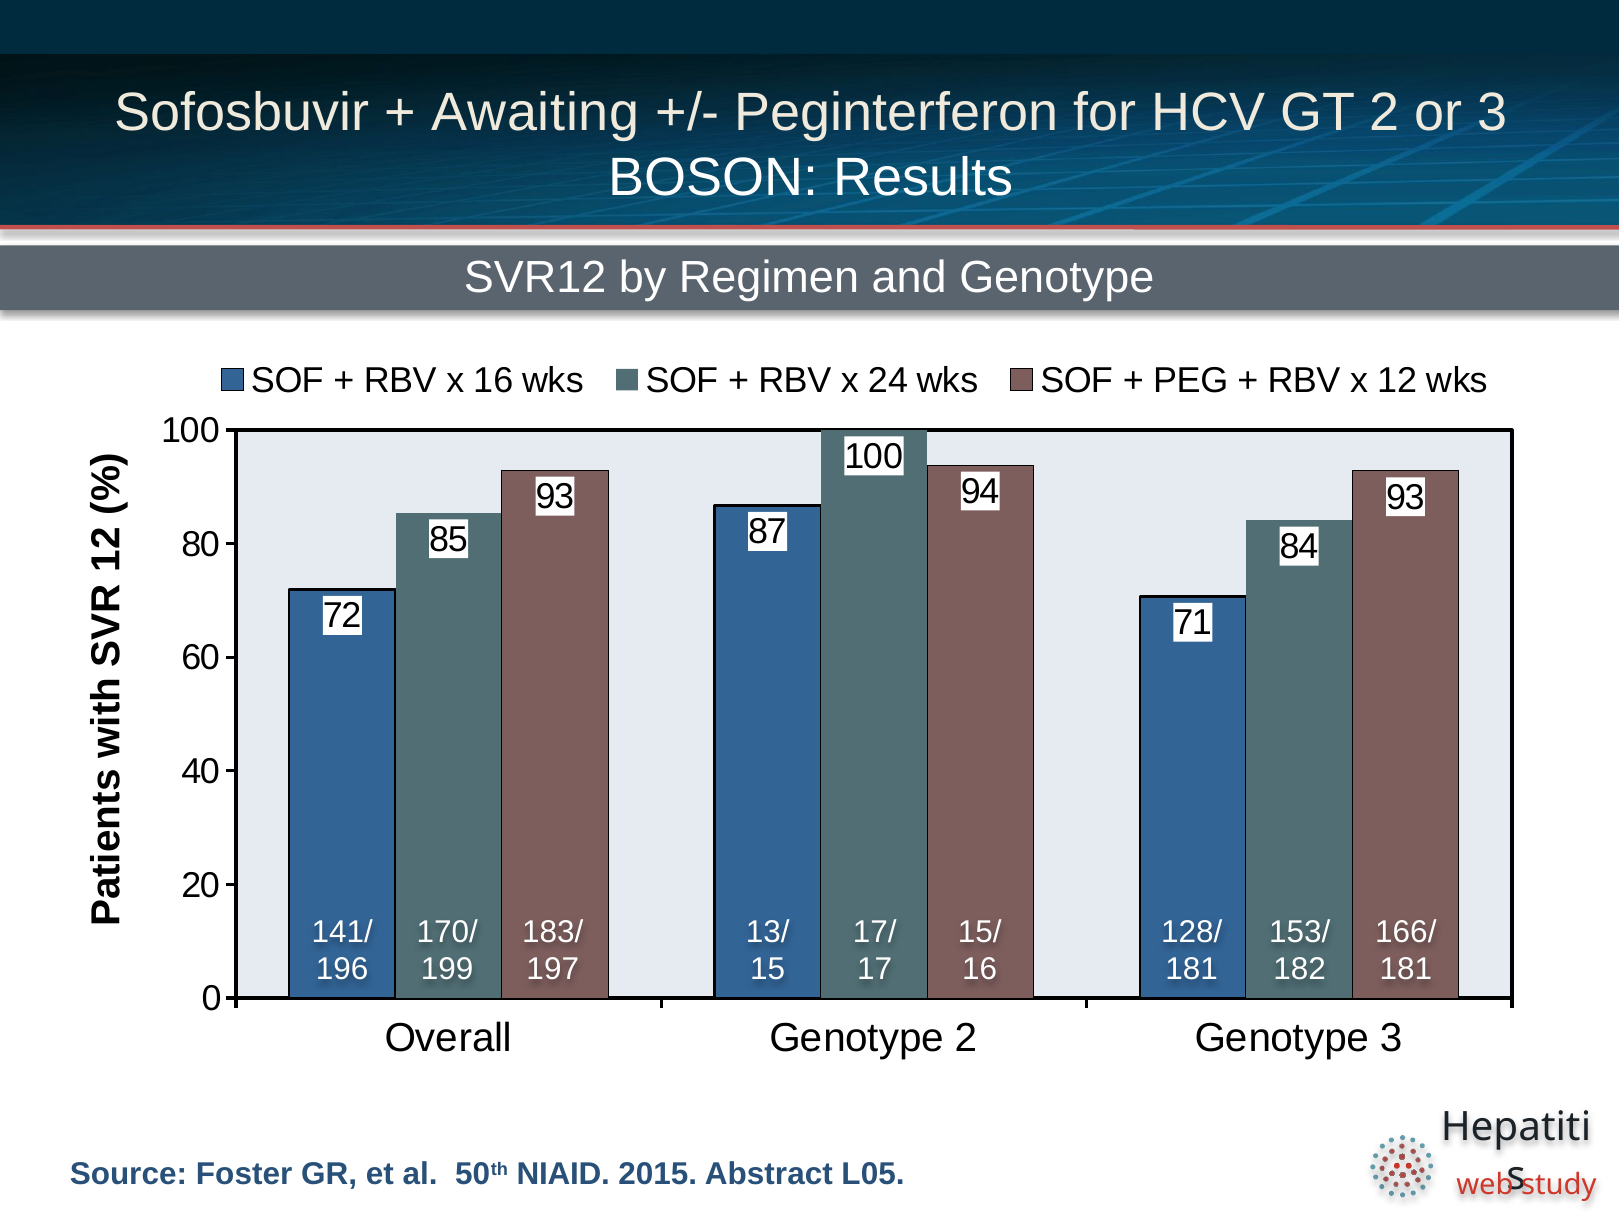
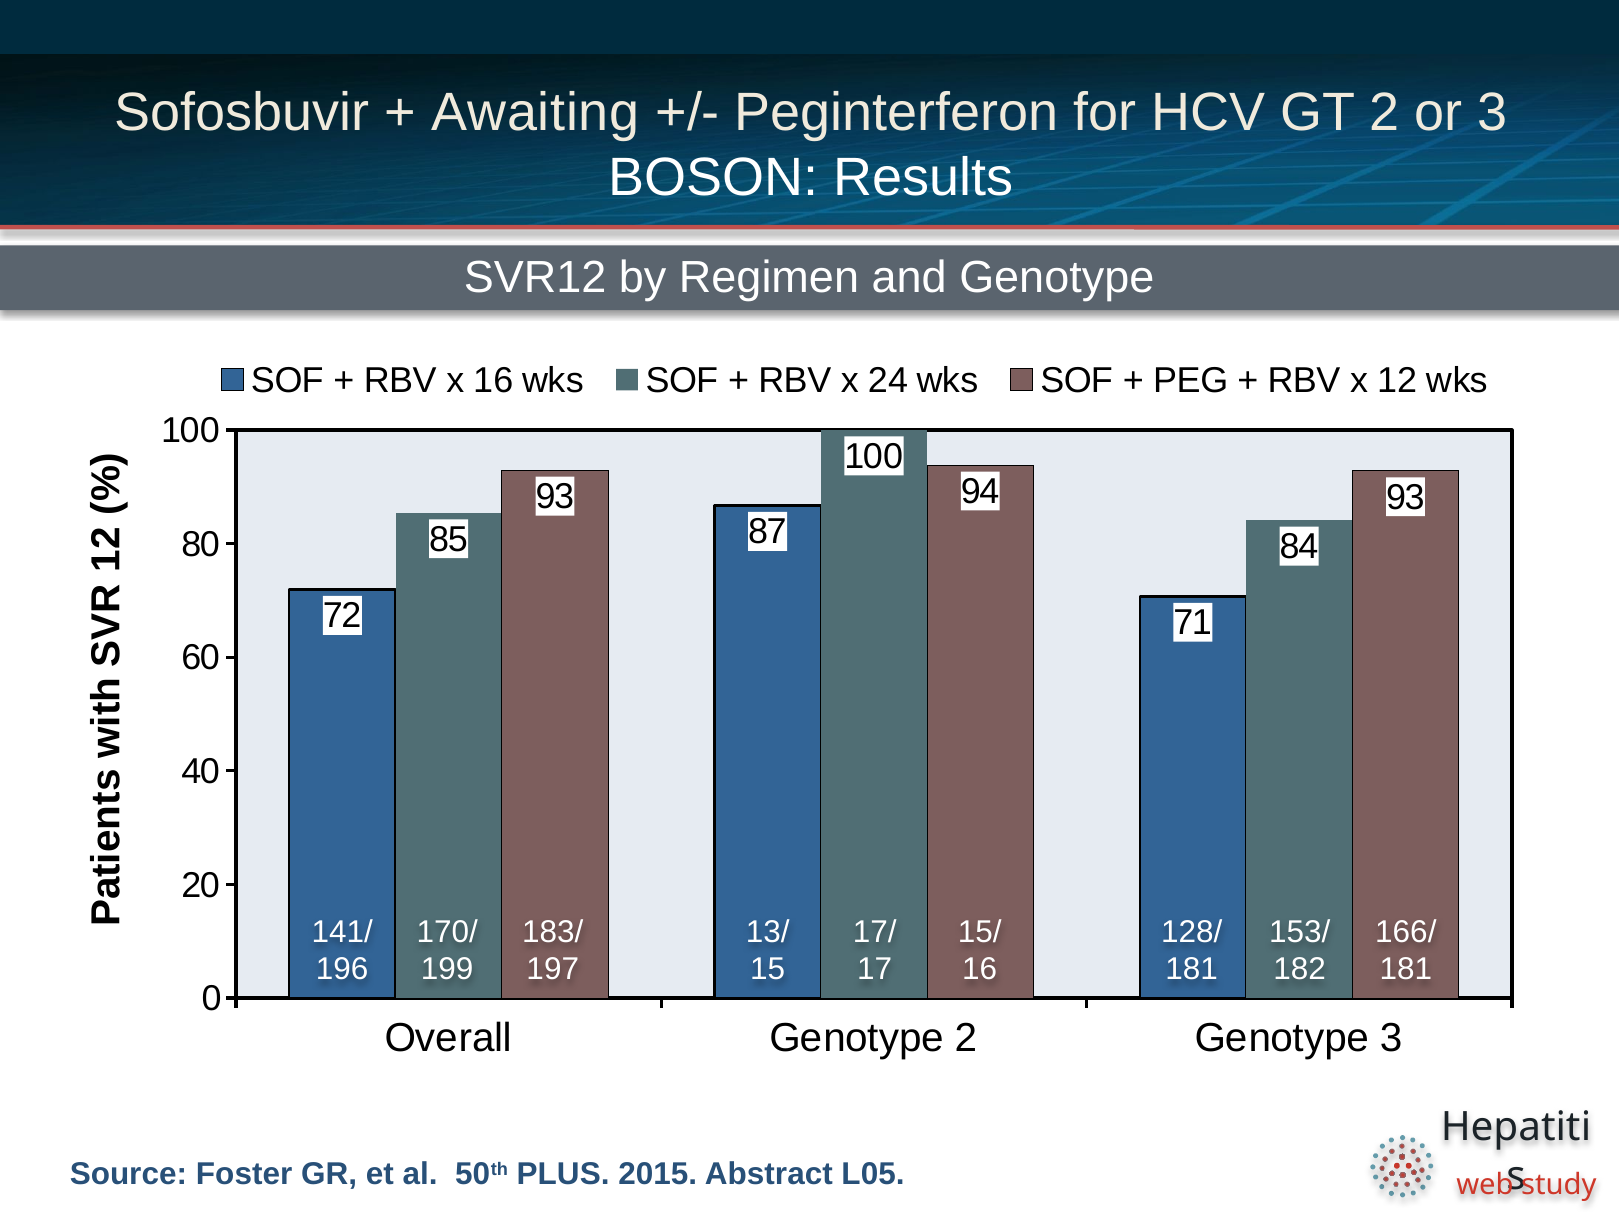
NIAID: NIAID -> PLUS (563, 1175)
